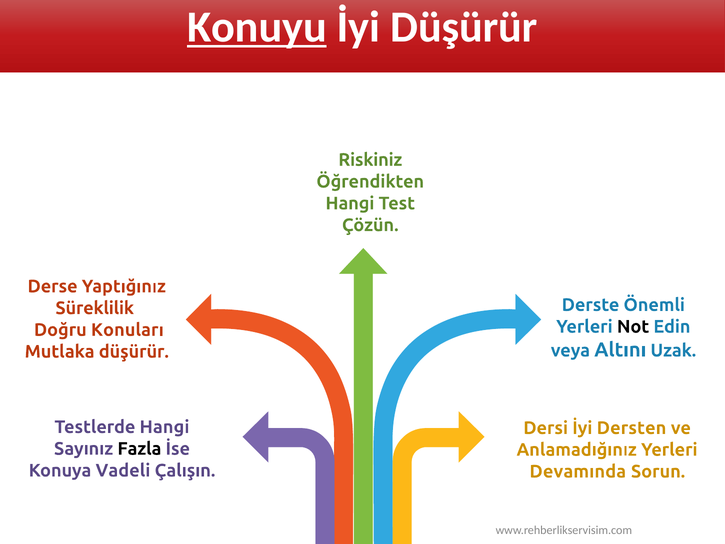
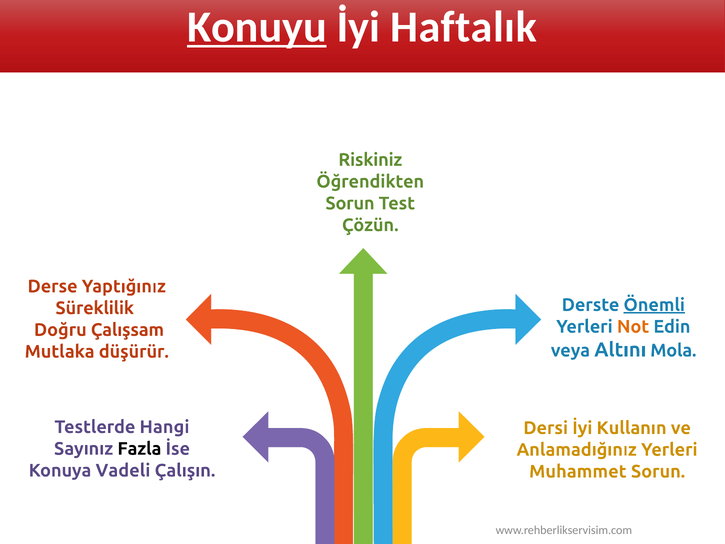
İyi Düşürür: Düşürür -> Haftalık (464, 27)
Hangi: Hangi -> Sorun (350, 203)
Önemli underline: none -> present (654, 305)
Not colour: black -> orange (633, 327)
Konuları: Konuları -> Çalışsam (127, 330)
Uzak: Uzak -> Mola (673, 350)
Dersten: Dersten -> Kullanın (632, 428)
Devamında: Devamında -> Muhammet (578, 471)
